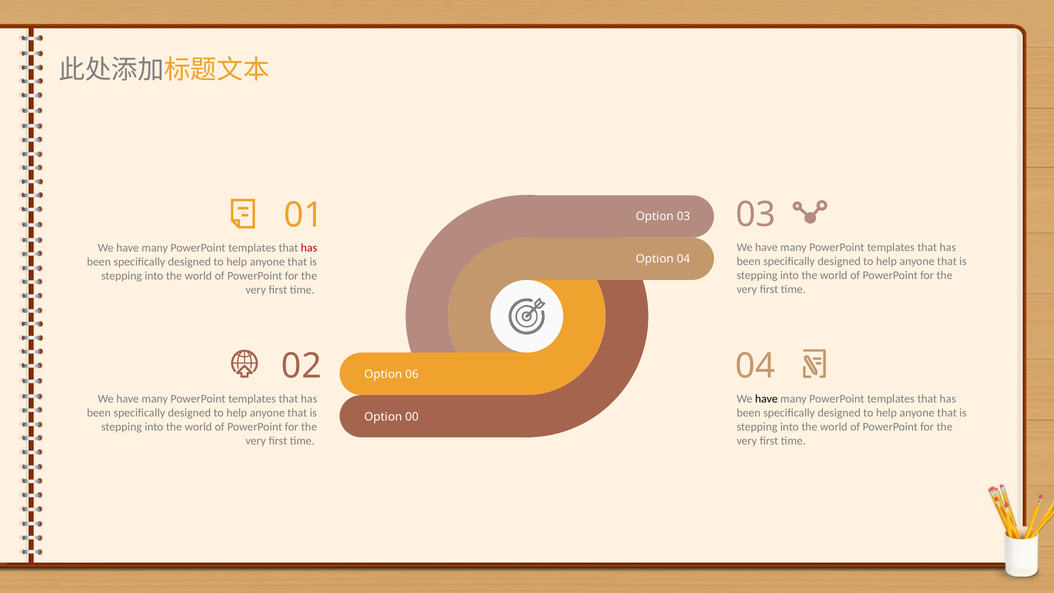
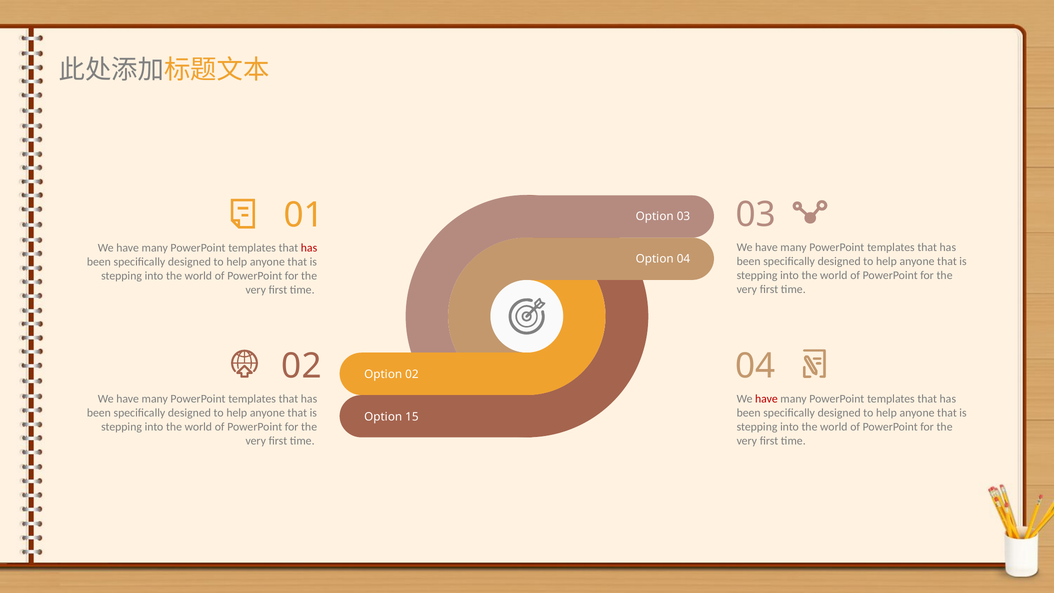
Option 06: 06 -> 02 (412, 374)
have colour: black -> red (766, 399)
00: 00 -> 15 (412, 417)
